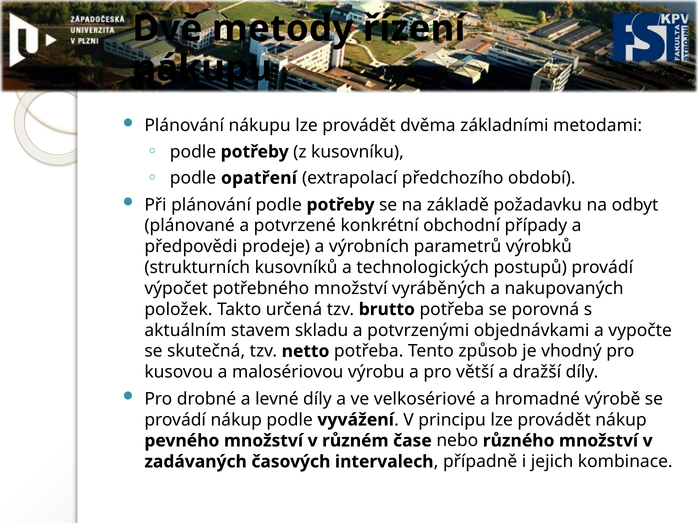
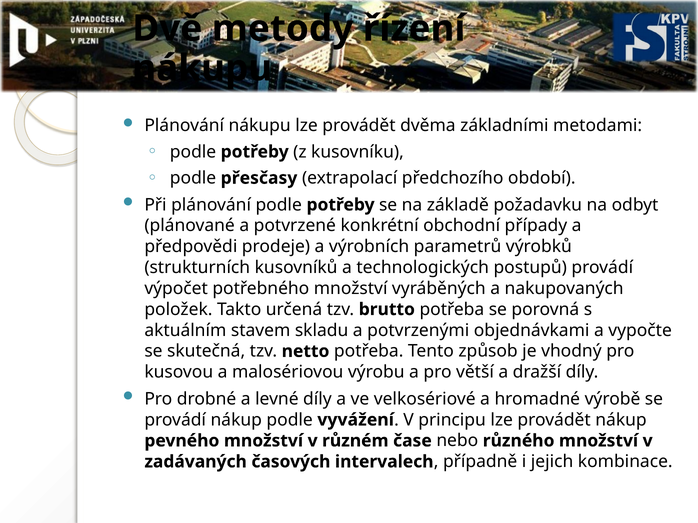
opatření: opatření -> přesčasy (259, 178)
